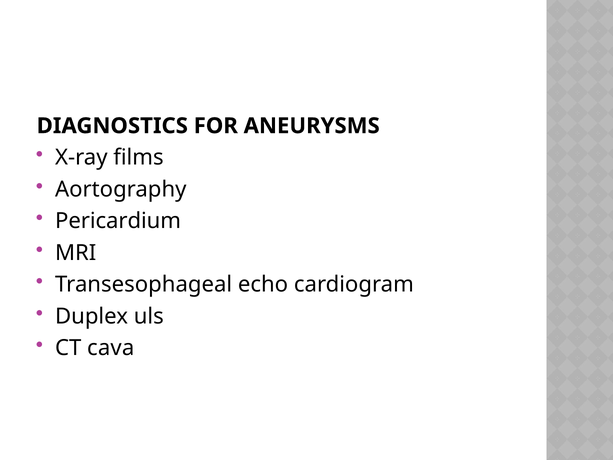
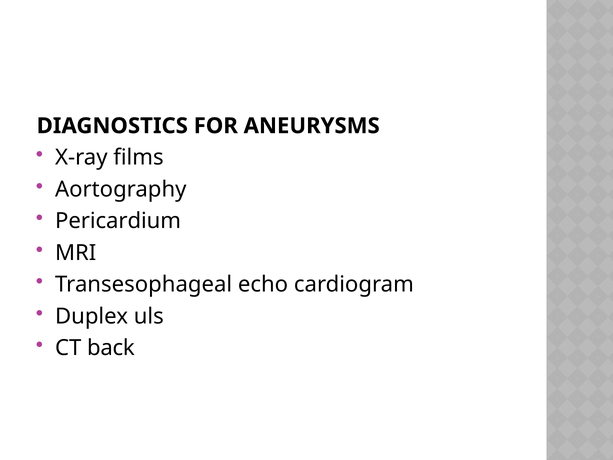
cava: cava -> back (111, 348)
